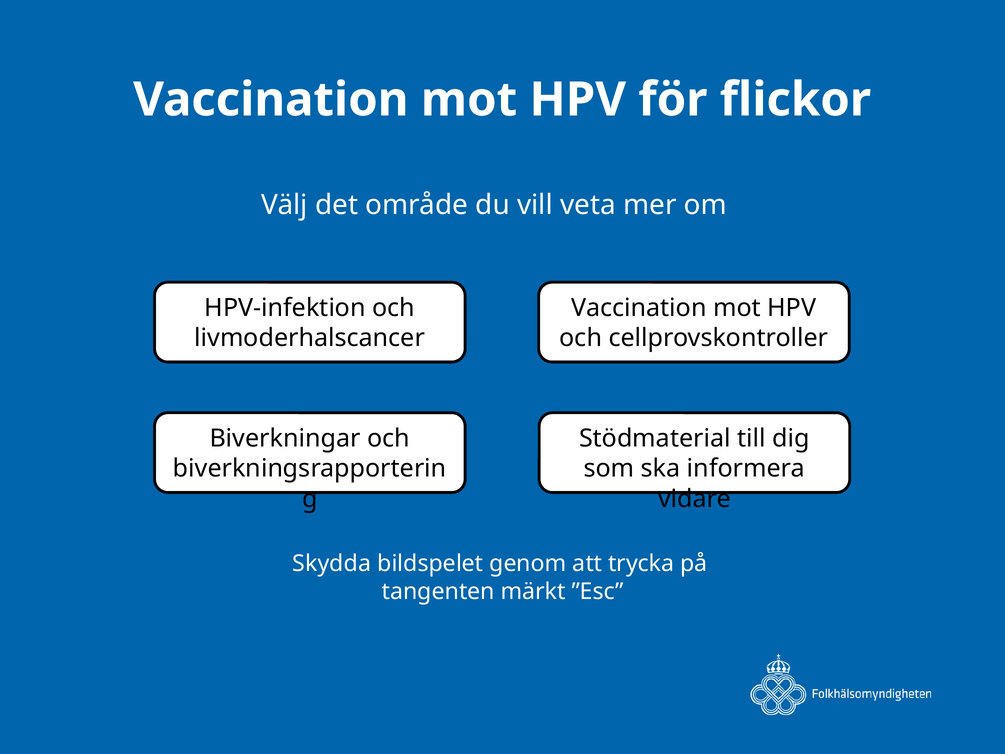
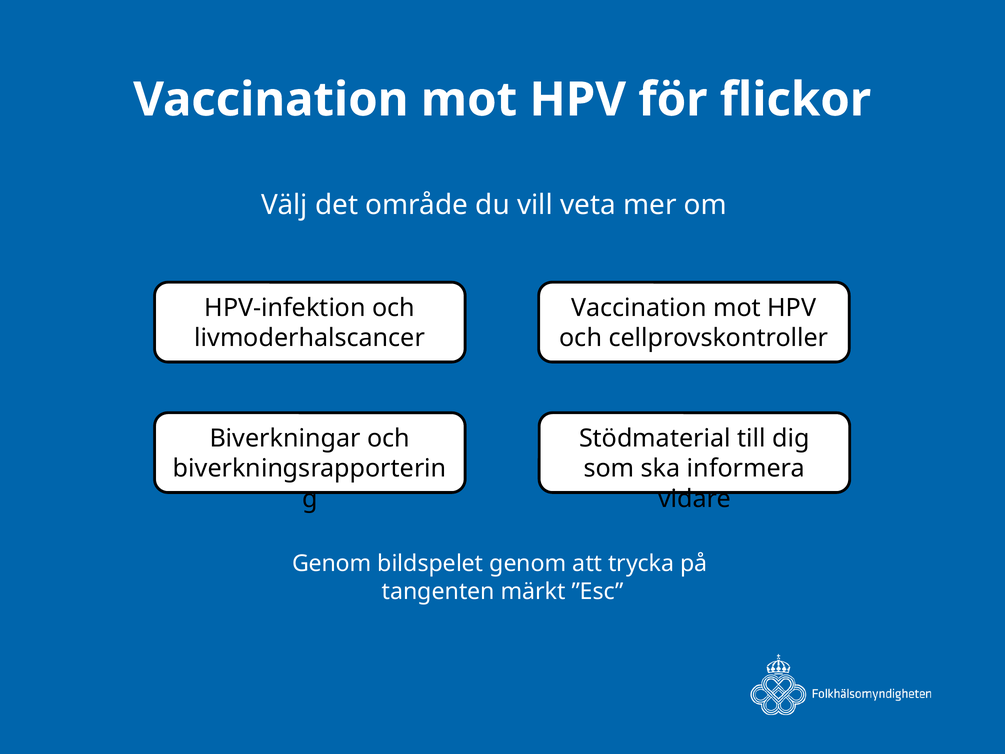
Skydda: Skydda -> Genom (332, 563)
